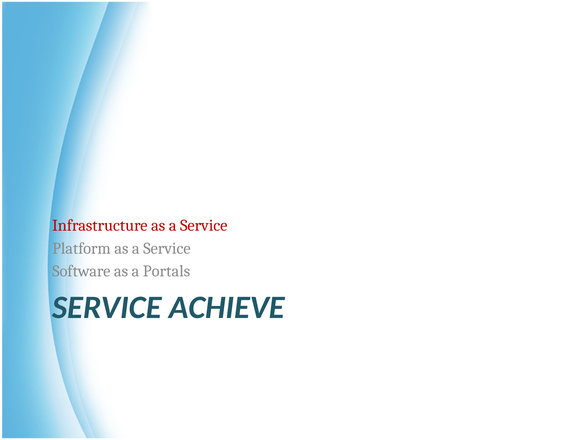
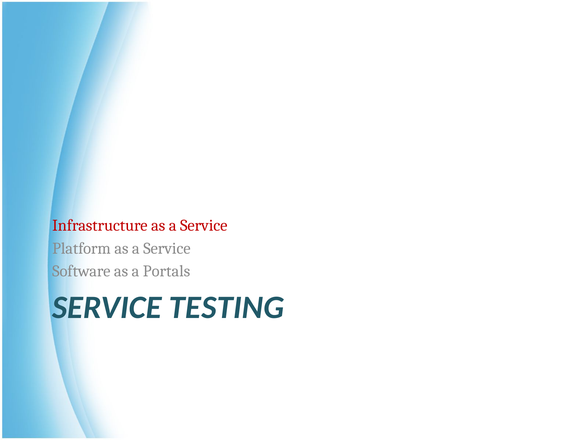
ACHIEVE: ACHIEVE -> TESTING (227, 308)
